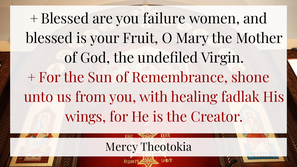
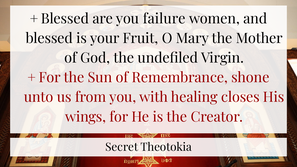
fadlak: fadlak -> closes (240, 97)
Mercy: Mercy -> Secret (122, 147)
